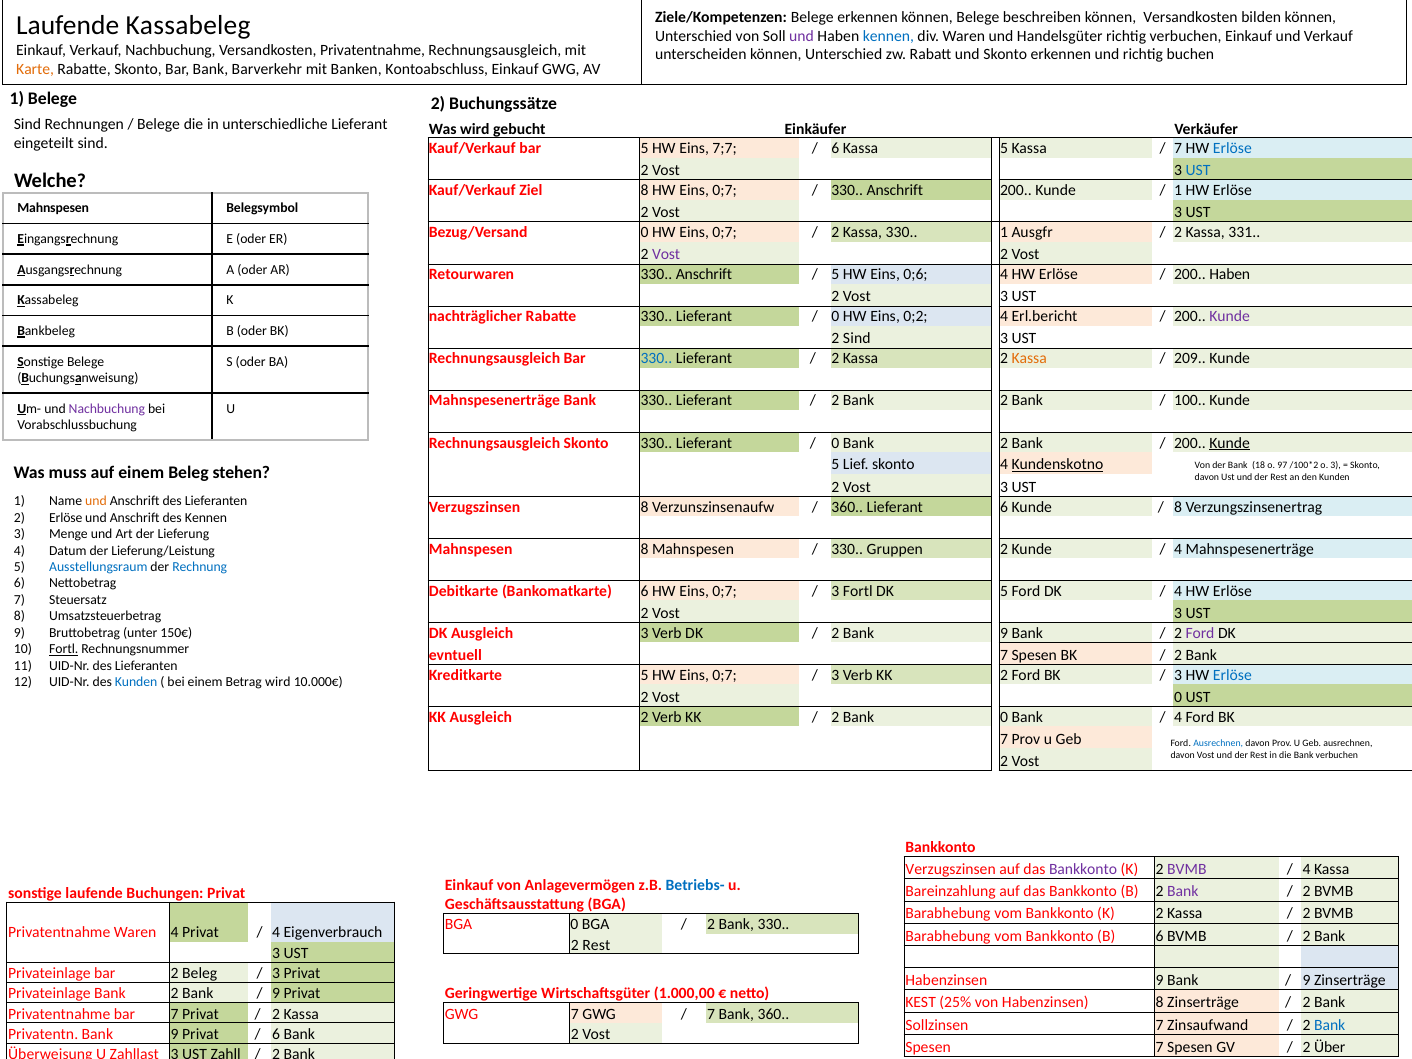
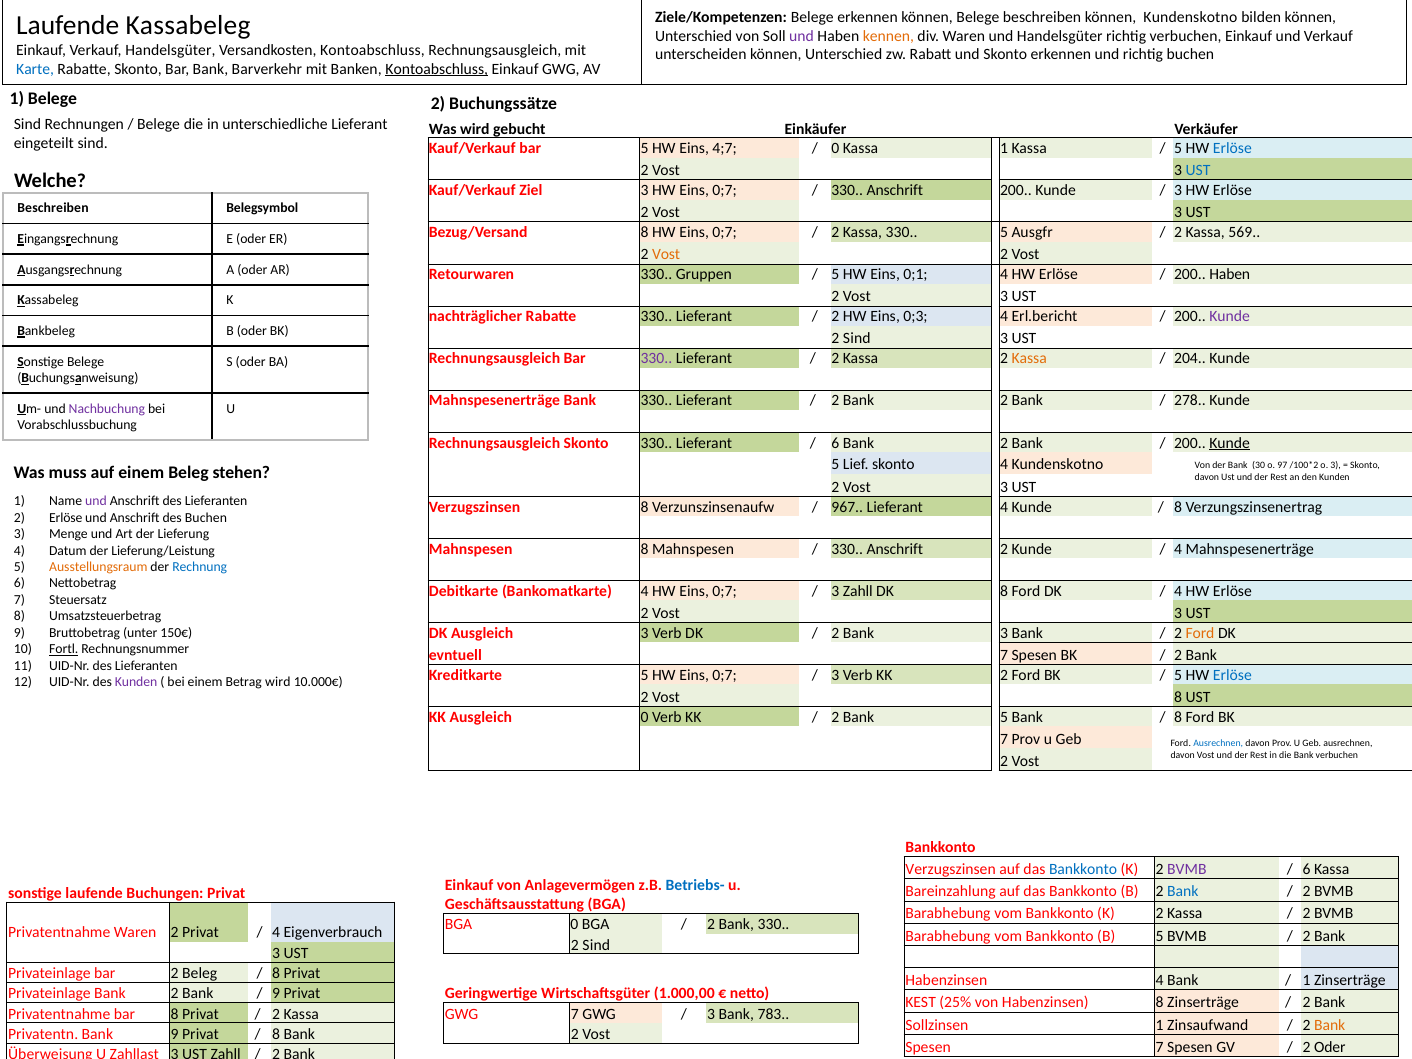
können Versandkosten: Versandkosten -> Kundenskotno (1190, 17)
kennen colour: blue -> orange (888, 36)
Verkauf Nachbuchung: Nachbuchung -> Handelsgüter (170, 50)
Versandkosten Privatentnahme: Privatentnahme -> Kontoabschluss (372, 50)
Karte colour: orange -> blue (35, 69)
Kontoabschluss underline: none -> present (437, 69)
7;7: 7;7 -> 4;7 (725, 149)
6: 6 -> 0 (835, 149)
Kassa 5: 5 -> 1 (1004, 149)
7: 7 -> 5 (1178, 149)
Ziel 8: 8 -> 3 (645, 191)
1: 1 -> 3 (1178, 191)
Mahnspesen: Mahnspesen -> Beschreiben (53, 208)
Bezug/Versand 0: 0 -> 8 (645, 233)
330 1: 1 -> 5 (1004, 233)
331: 331 -> 569 (1244, 233)
Vost colour: purple -> orange (666, 255)
Retourwaren 330 Anschrift: Anschrift -> Gruppen (704, 275)
0;6: 0;6 -> 0;1 (915, 275)
0: 0 -> 2 (835, 317)
0;2: 0;2 -> 0;3 (915, 317)
330 colour: blue -> purple (656, 359)
209: 209 -> 204 (1190, 359)
100: 100 -> 278 (1190, 401)
0: 0 -> 6 (835, 443)
Kundenskotno underline: present -> none (1057, 465)
18: 18 -> 30 (1259, 465)
und colour: orange -> purple (96, 501)
360: 360 -> 967 (847, 507)
Lieferant 6: 6 -> 4 (1004, 507)
des Kennen: Kennen -> Buchen (206, 518)
Gruppen: Gruppen -> Anschrift (895, 549)
Ausstellungsraum colour: blue -> orange (98, 567)
Bankomatkarte 6: 6 -> 4 (645, 591)
3 Fortl: Fortl -> Zahll (858, 591)
DK 5: 5 -> 8 (1004, 591)
2 Bank 9: 9 -> 3 (1004, 633)
Ford colour: purple -> orange (1200, 633)
3: 3 -> 5 (1178, 675)
Kunden colour: blue -> purple (136, 682)
Vost 0: 0 -> 8 (1178, 697)
Ausgleich 2: 2 -> 0 (645, 717)
Bank 0: 0 -> 5 (1004, 717)
4: 4 -> 8 (1178, 717)
Bankkonto colour: purple -> blue (1083, 869)
4: 4 -> 6 (1307, 869)
Bank colour: purple -> blue (1183, 892)
Waren 4: 4 -> 2 (175, 932)
B 6: 6 -> 5 (1160, 936)
Rest: Rest -> Sind (596, 945)
3: 3 -> 8 (276, 973)
Habenzinsen 9: 9 -> 4 (1160, 981)
9: 9 -> 1 (1307, 981)
bar 7: 7 -> 8 (175, 1014)
7: 7 -> 3 (711, 1014)
Bank 360: 360 -> 783 (773, 1014)
Sollzinsen 7: 7 -> 1 (1160, 1025)
Bank colour: blue -> orange (1330, 1025)
6: 6 -> 8 (276, 1034)
2 Über: Über -> Oder (1330, 1047)
